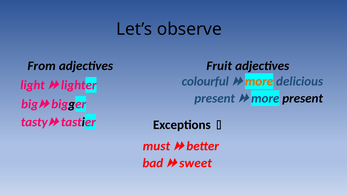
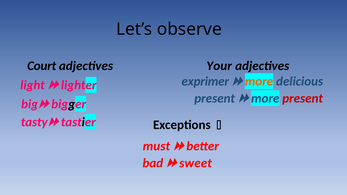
From: From -> Court (42, 66)
Fruit: Fruit -> Your (219, 66)
colourful: colourful -> exprimer (205, 81)
present colour: black -> red (303, 98)
